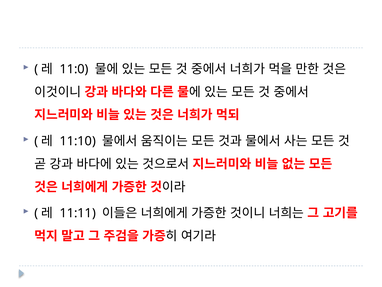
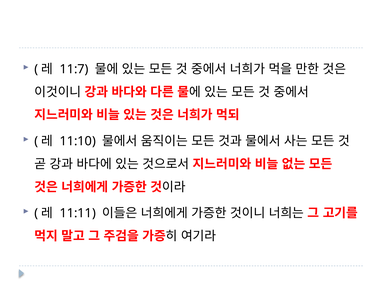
11:0: 11:0 -> 11:7 (74, 69)
